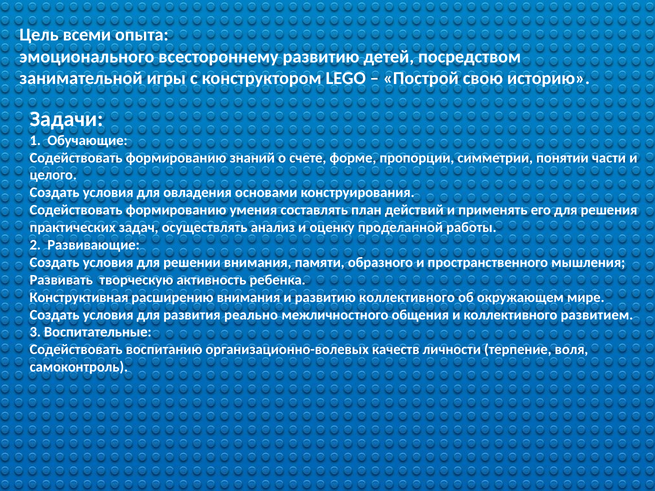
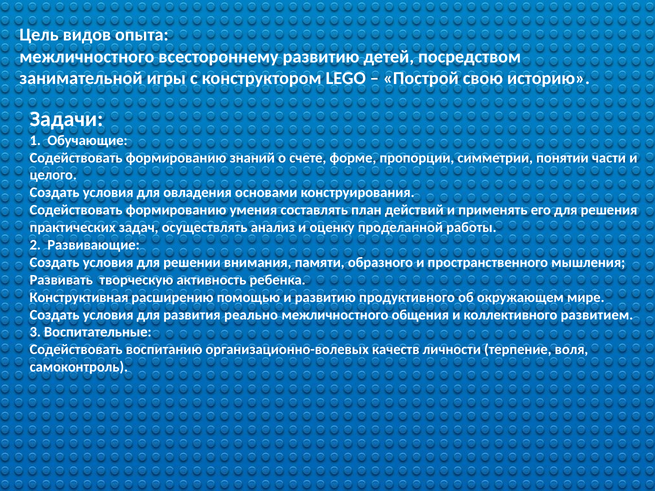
всеми: всеми -> видов (87, 35)
эмоционального: эмоционального -> межличностного (87, 57)
расширению внимания: внимания -> помощью (248, 297)
развитию коллективного: коллективного -> продуктивного (407, 297)
